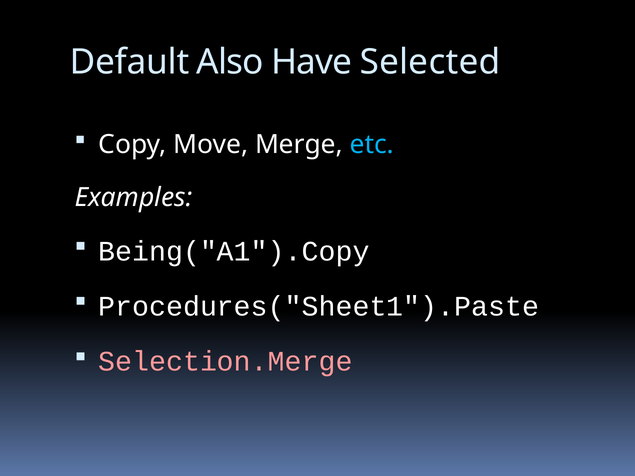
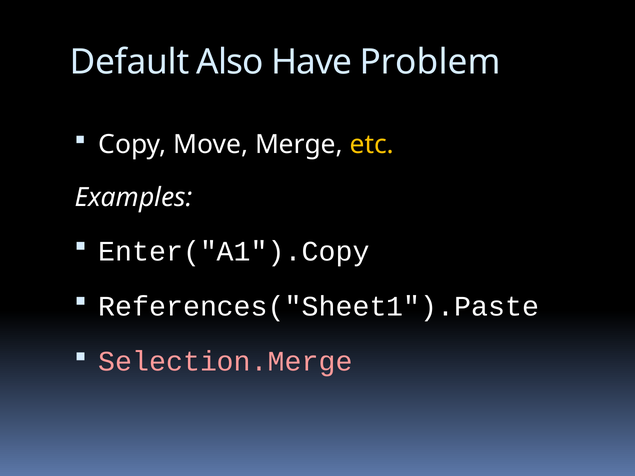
Selected: Selected -> Problem (430, 62)
etc colour: light blue -> yellow (372, 145)
Being("A1").Copy: Being("A1").Copy -> Enter("A1").Copy (234, 252)
Procedures("Sheet1").Paste: Procedures("Sheet1").Paste -> References("Sheet1").Paste (319, 307)
